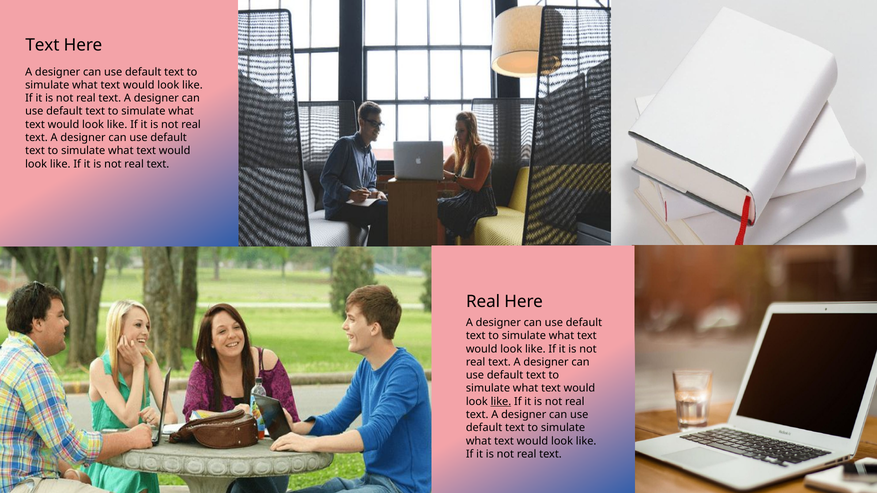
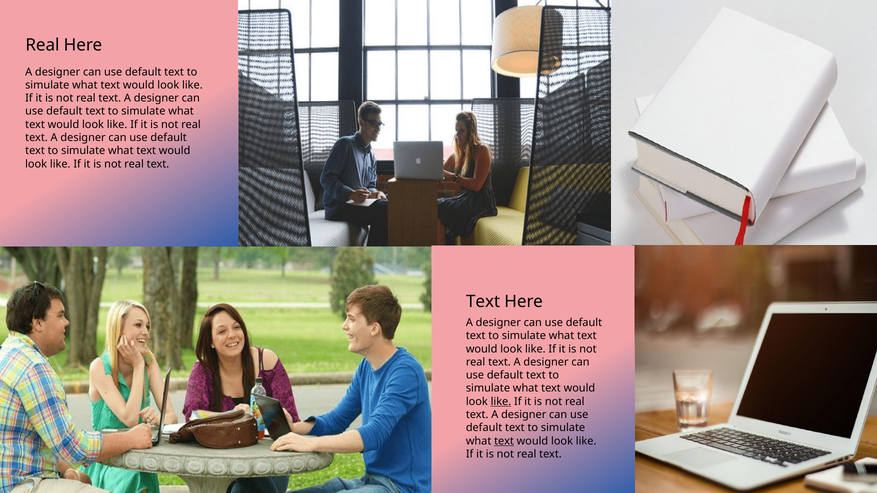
Text: Text -> Real (42, 45)
Real: Real -> Text (483, 302)
text underline: none -> present (504, 441)
